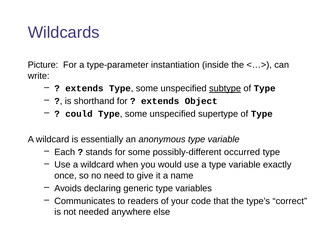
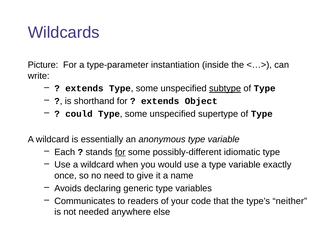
for underline: none -> present (120, 152)
occurred: occurred -> idiomatic (242, 152)
correct: correct -> neither (290, 201)
